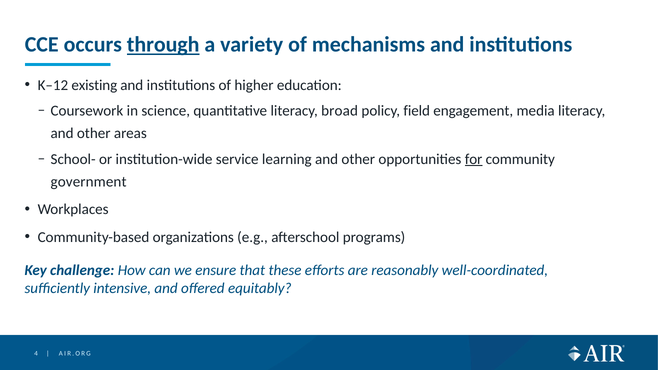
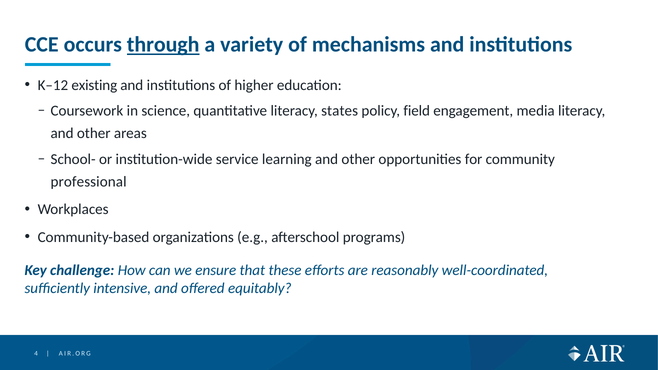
broad: broad -> states (340, 111)
for underline: present -> none (474, 159)
government: government -> professional (89, 182)
